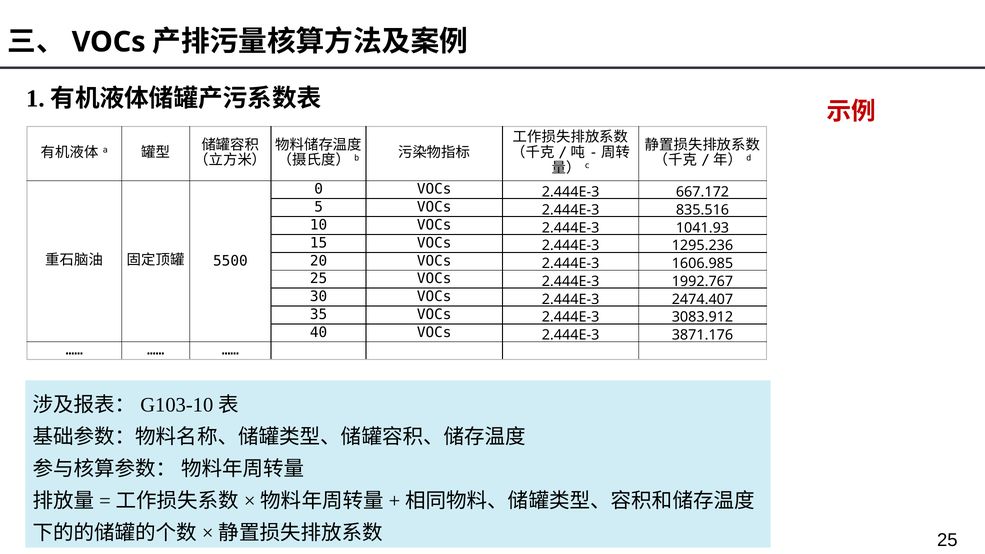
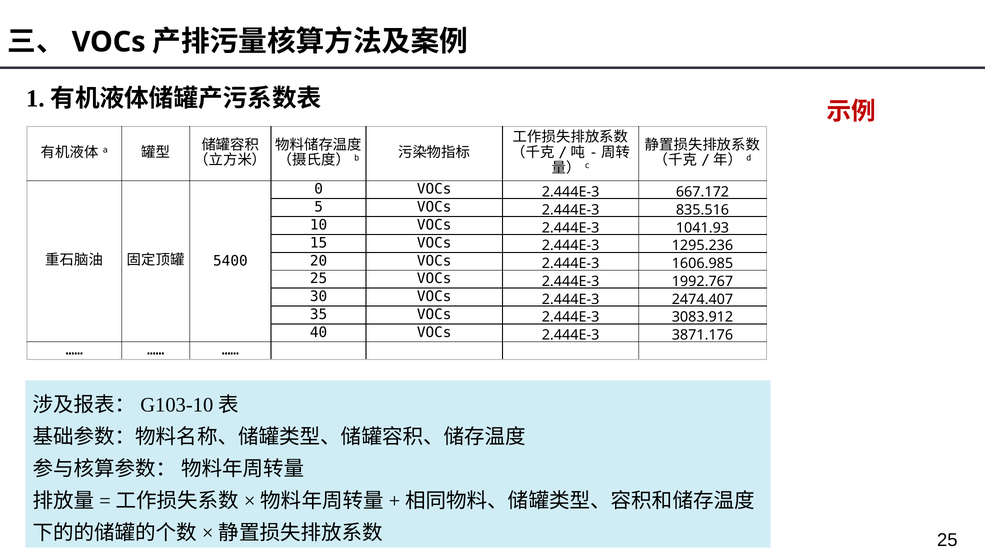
5500: 5500 -> 5400 (230, 261)
